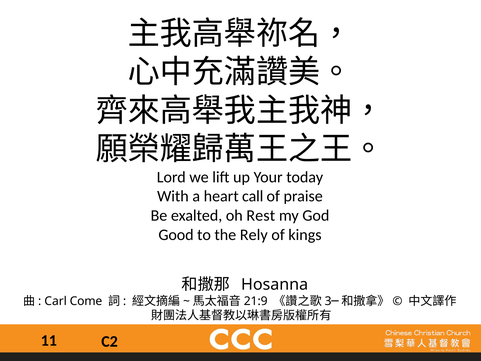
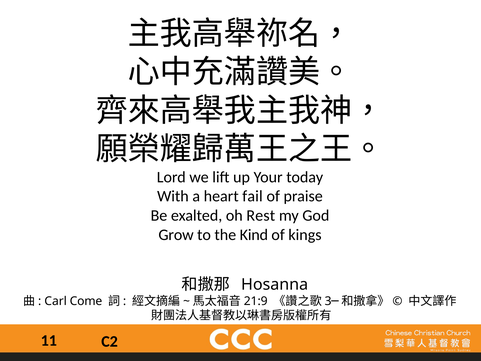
call: call -> fail (253, 196)
Good: Good -> Grow (176, 235)
Rely: Rely -> Kind (254, 235)
